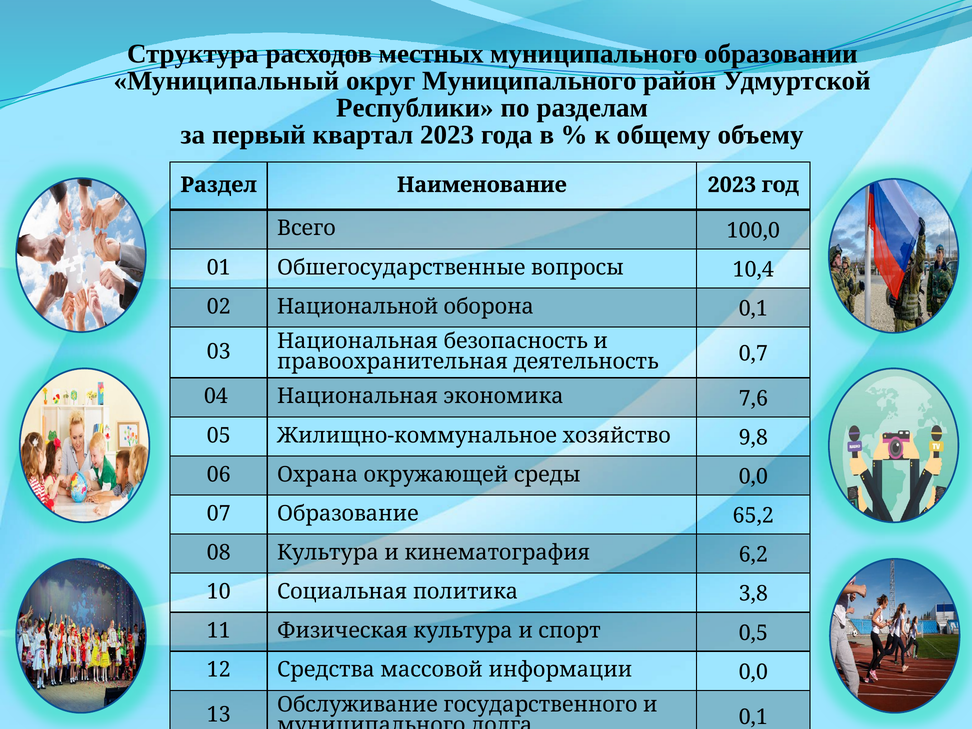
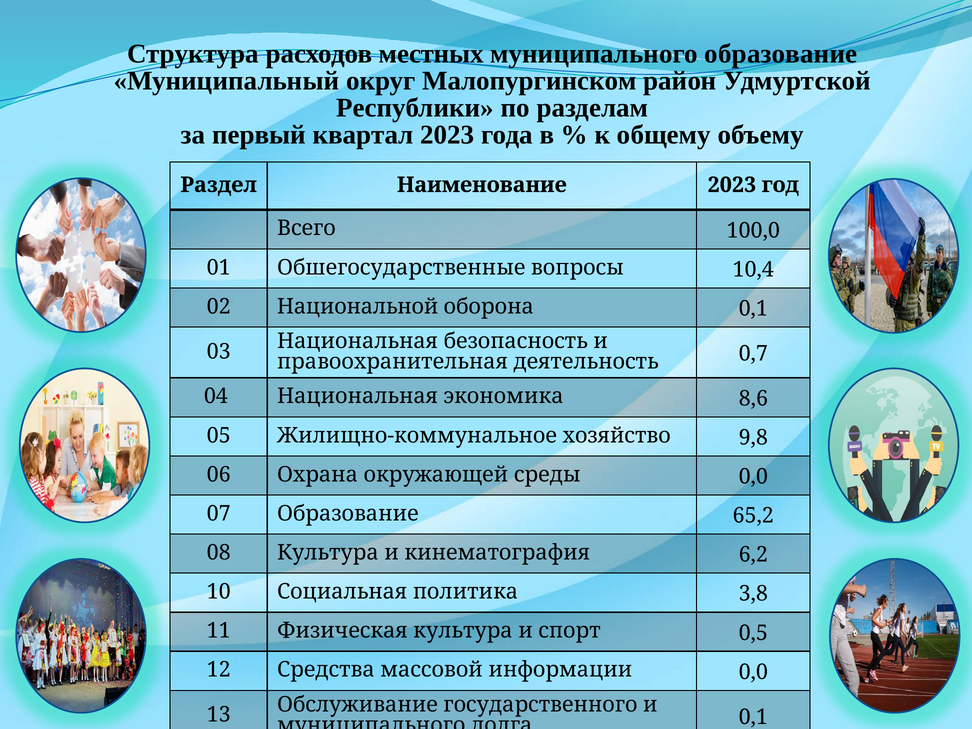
муниципального образовании: образовании -> образование (781, 54)
округ Муниципального: Муниципального -> Малопургинском (529, 81)
7,6: 7,6 -> 8,6 (753, 399)
